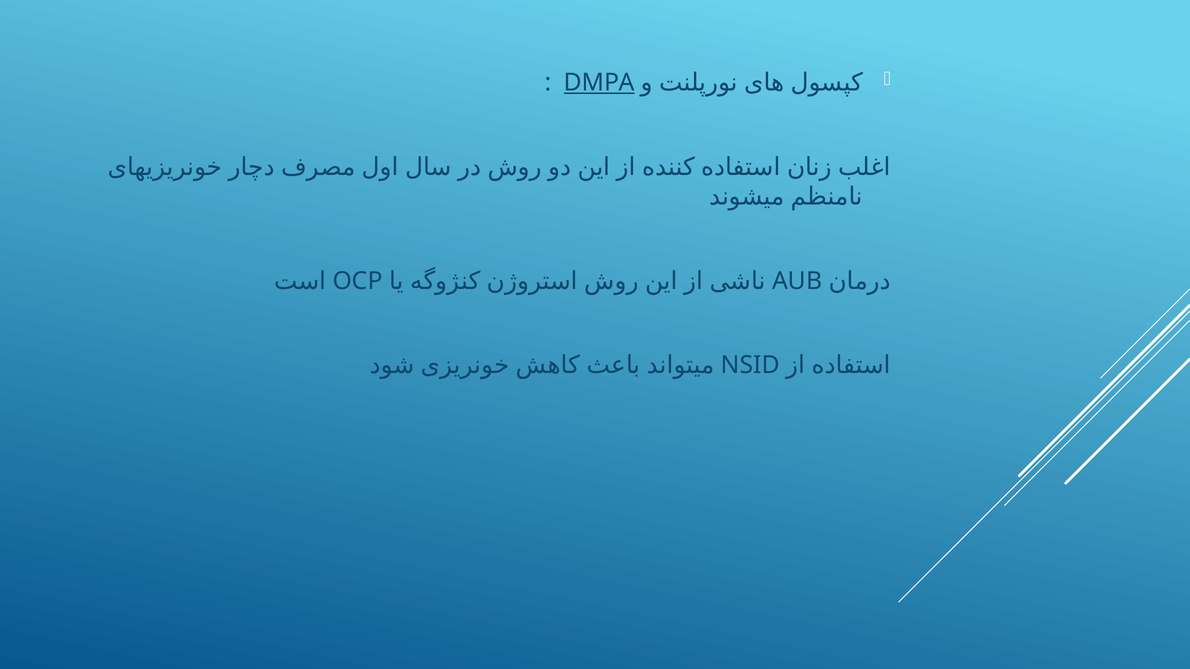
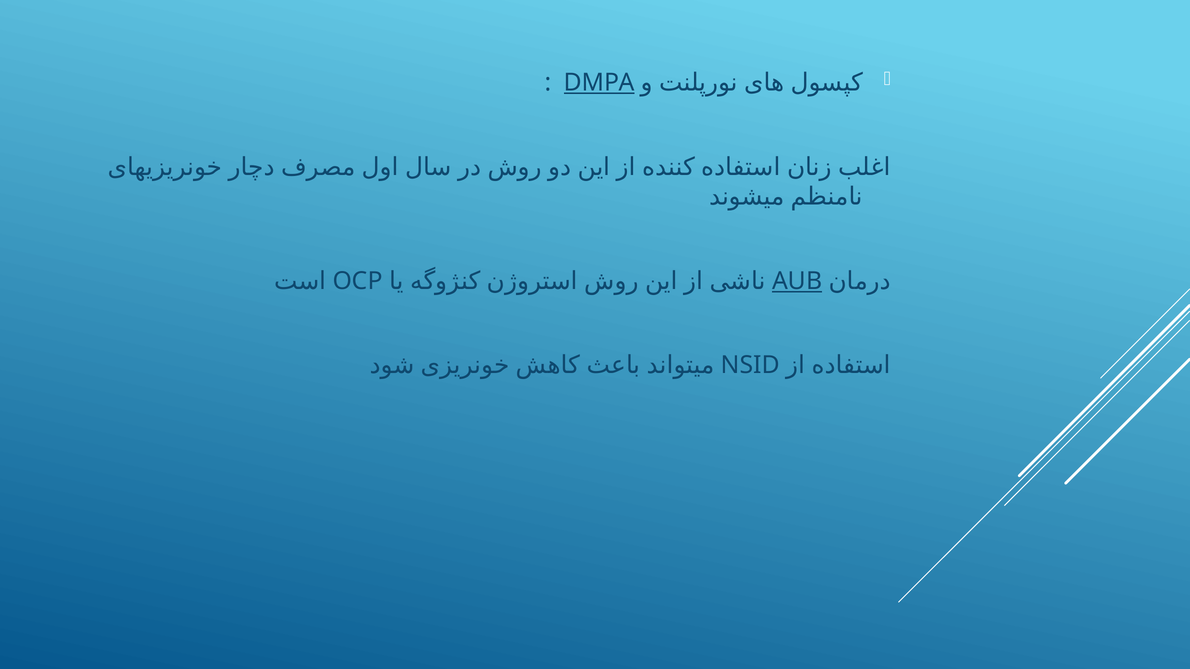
AUB underline: none -> present (797, 281)
